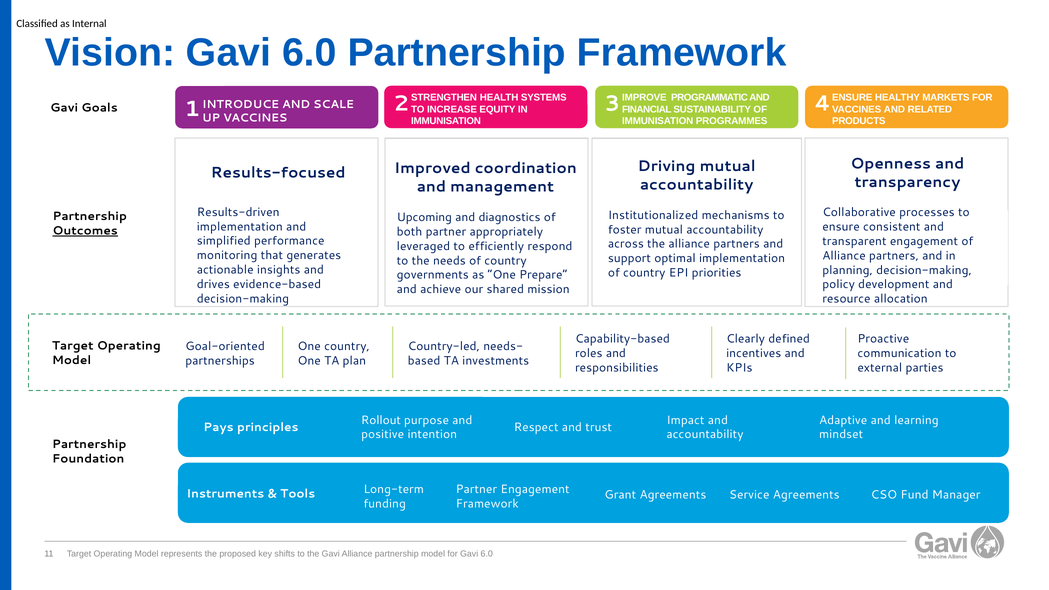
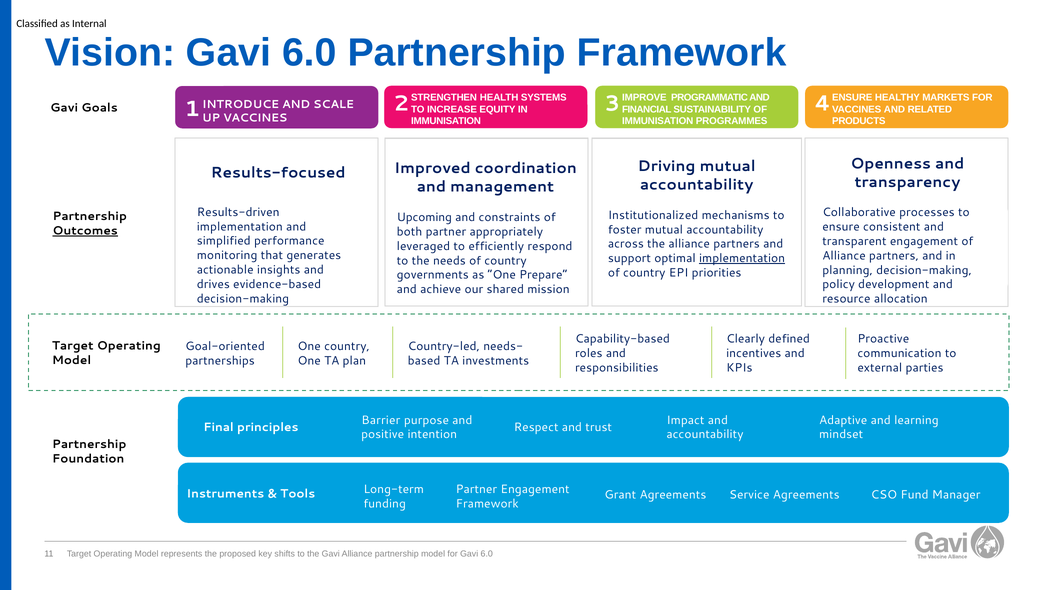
diagnostics: diagnostics -> constraints (509, 217)
implementation underline: none -> present (742, 258)
Rollout: Rollout -> Barrier (381, 420)
Pays: Pays -> Final (219, 427)
